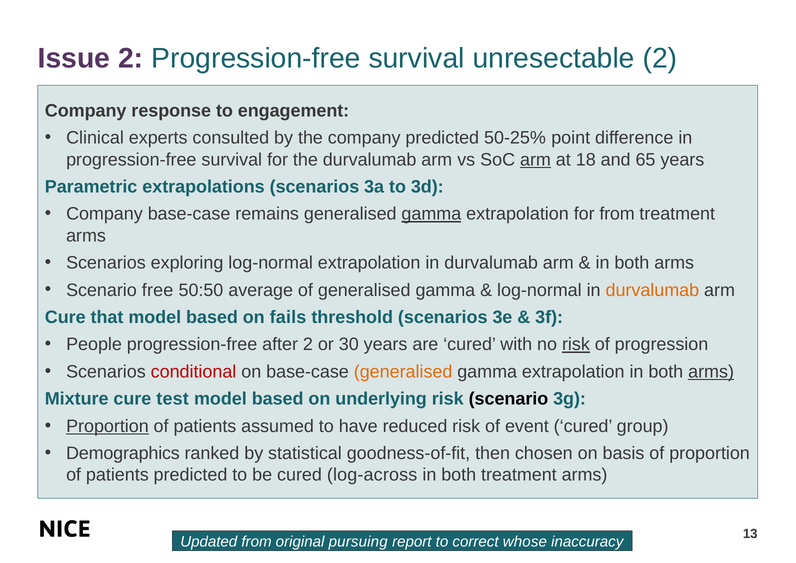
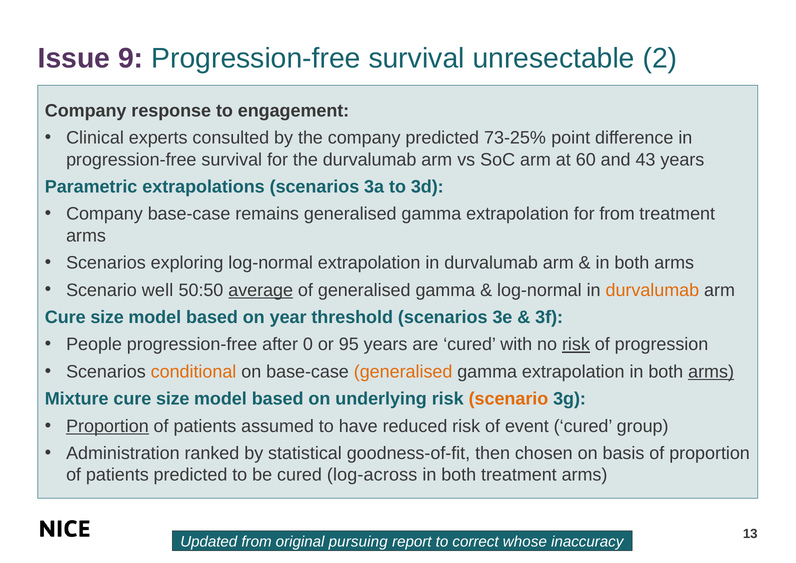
Issue 2: 2 -> 9 (131, 58)
50-25%: 50-25% -> 73-25% (515, 138)
arm underline: present -> none (535, 160)
18: 18 -> 60 (586, 160)
65: 65 -> 43 (645, 160)
gamma underline: present -> none (431, 214)
free: free -> well (158, 290)
average underline: none -> present (261, 290)
that: that -> size (107, 317)
fails: fails -> year (288, 317)
after 2: 2 -> 0 (308, 344)
30: 30 -> 95 (349, 344)
conditional colour: red -> orange (194, 372)
Mixture cure test: test -> size (173, 399)
scenario colour: black -> orange (508, 399)
Demographics: Demographics -> Administration (123, 453)
